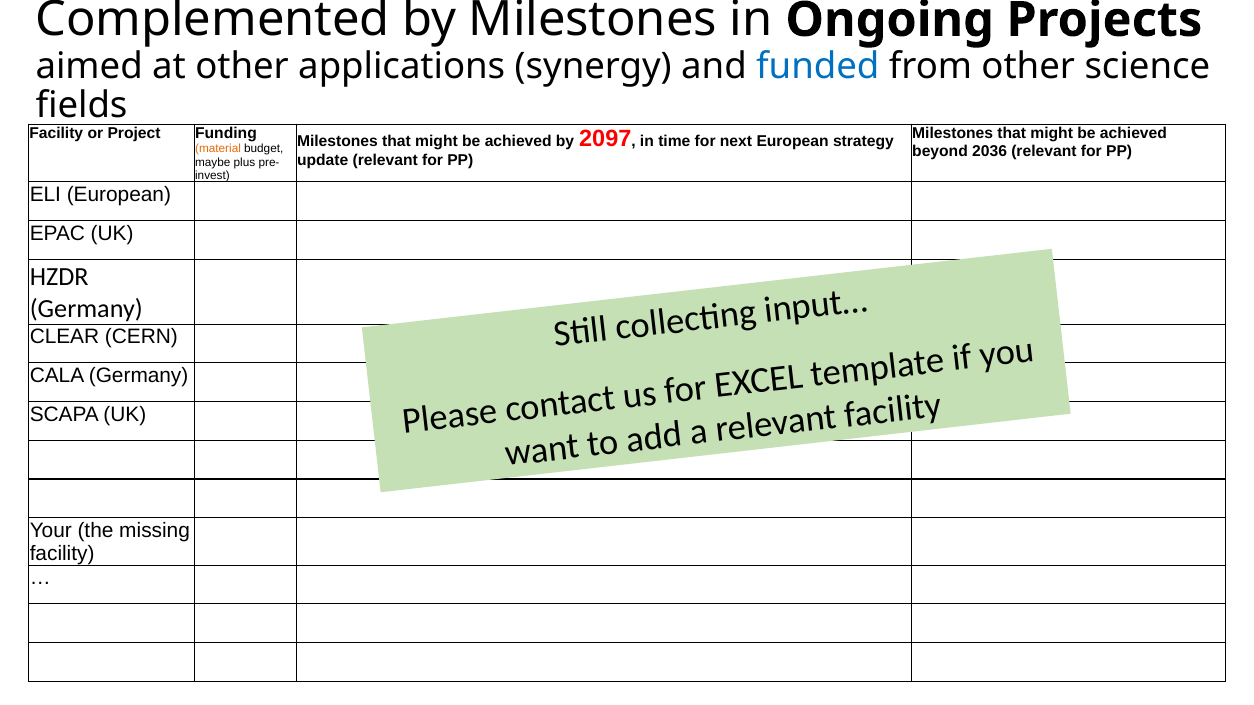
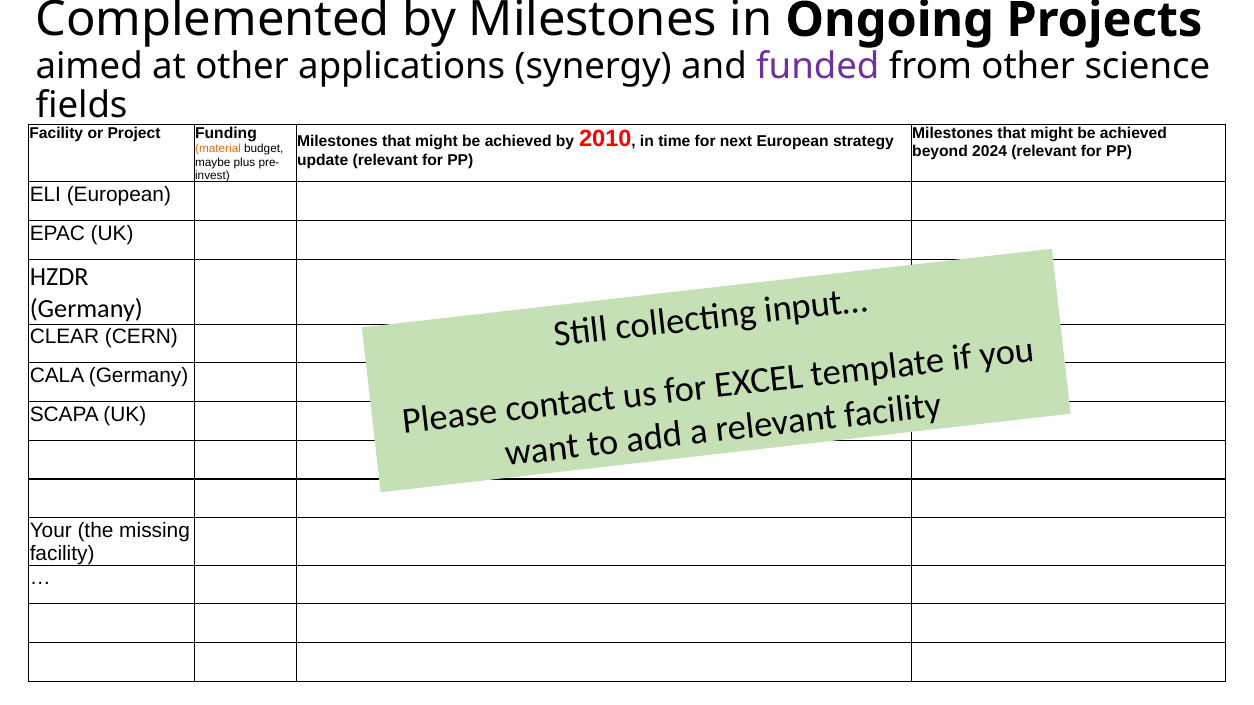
funded colour: blue -> purple (818, 66)
2097: 2097 -> 2010 (605, 138)
2036: 2036 -> 2024 (990, 151)
